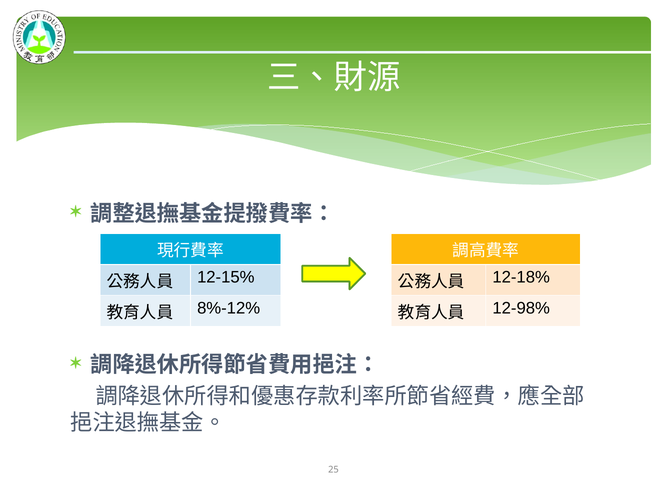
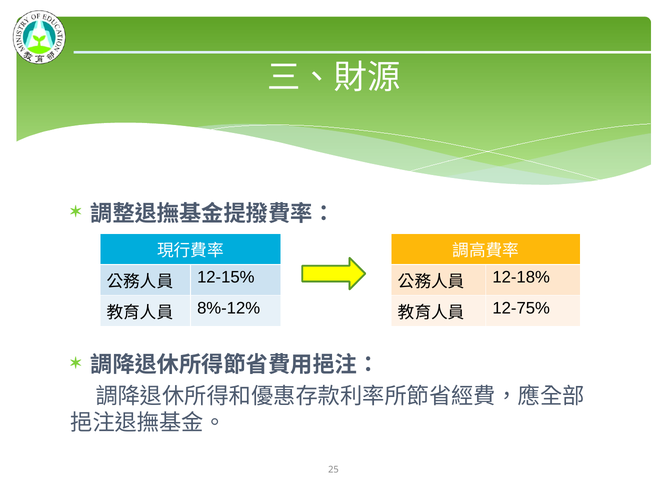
12-98%: 12-98% -> 12-75% (521, 308)
